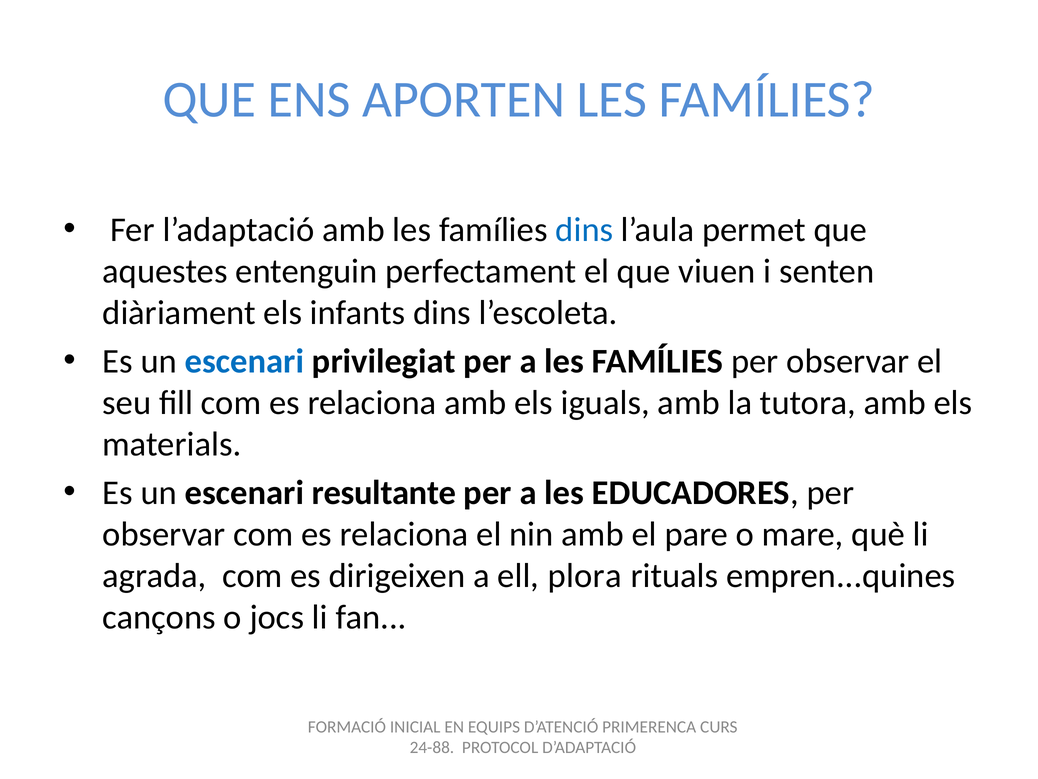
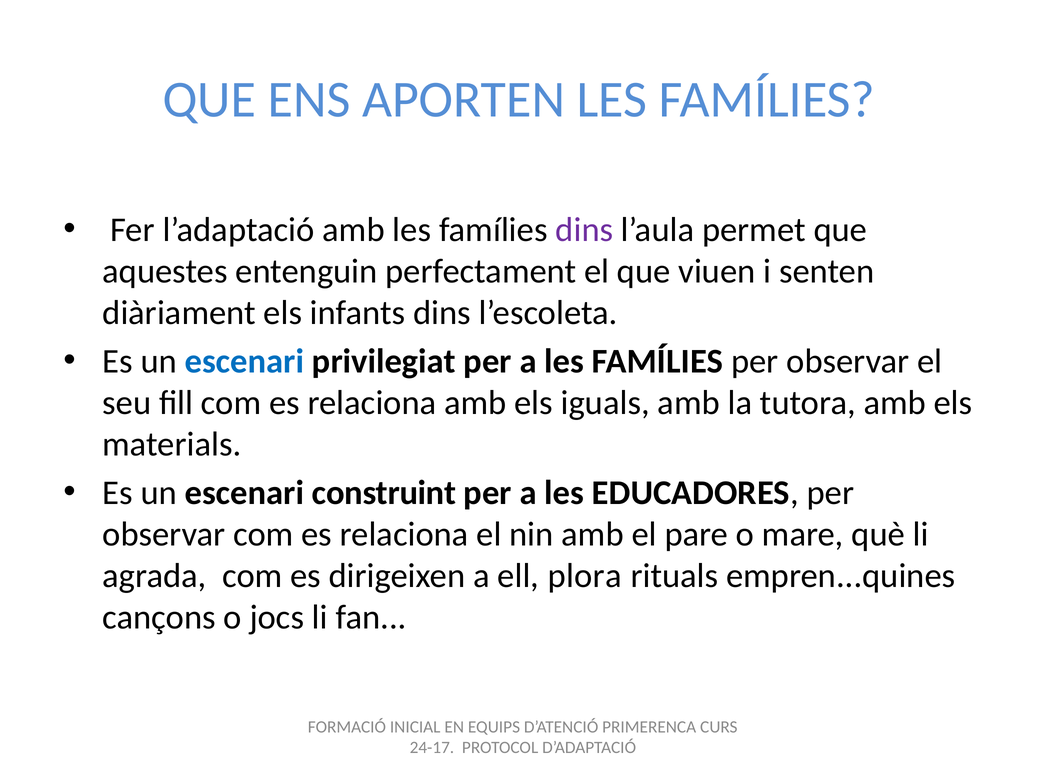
dins colour: blue -> purple (584, 230)
resultante: resultante -> construint (384, 493)
24-88: 24-88 -> 24-17 (432, 747)
